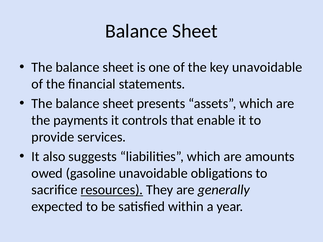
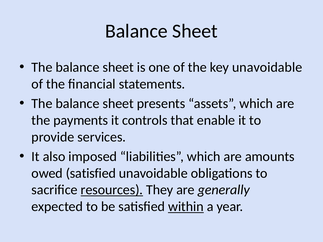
suggests: suggests -> imposed (93, 157)
owed gasoline: gasoline -> satisfied (91, 173)
within underline: none -> present (186, 207)
